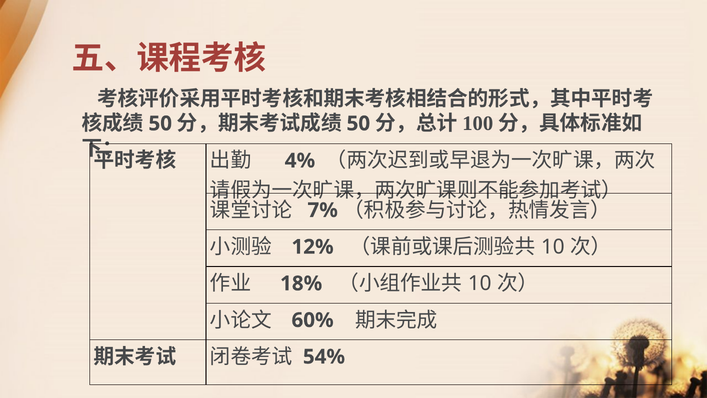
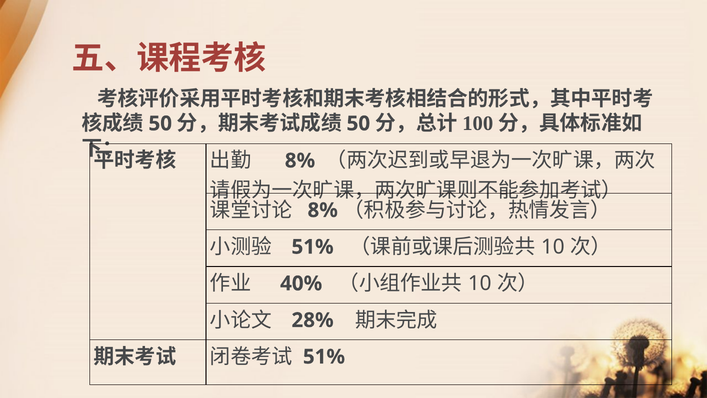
4%: 4% -> 8% (300, 161)
7%: 7% -> 8% (323, 210)
12%: 12% -> 51% (313, 247)
18%: 18% -> 40% (301, 283)
60%: 60% -> 28% (313, 320)
54%: 54% -> 51% (324, 357)
